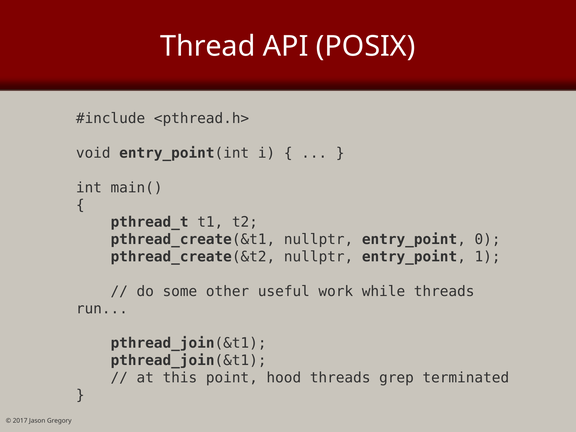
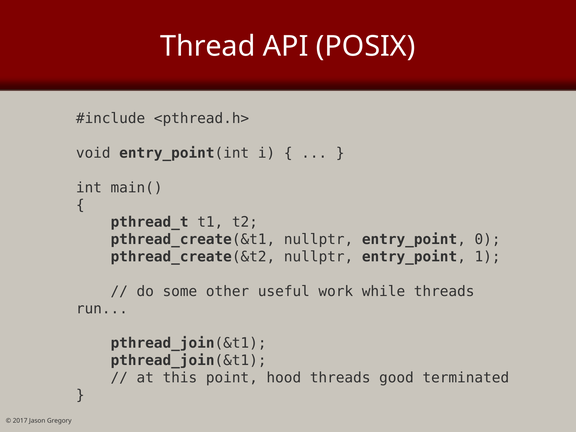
grep: grep -> good (396, 378)
